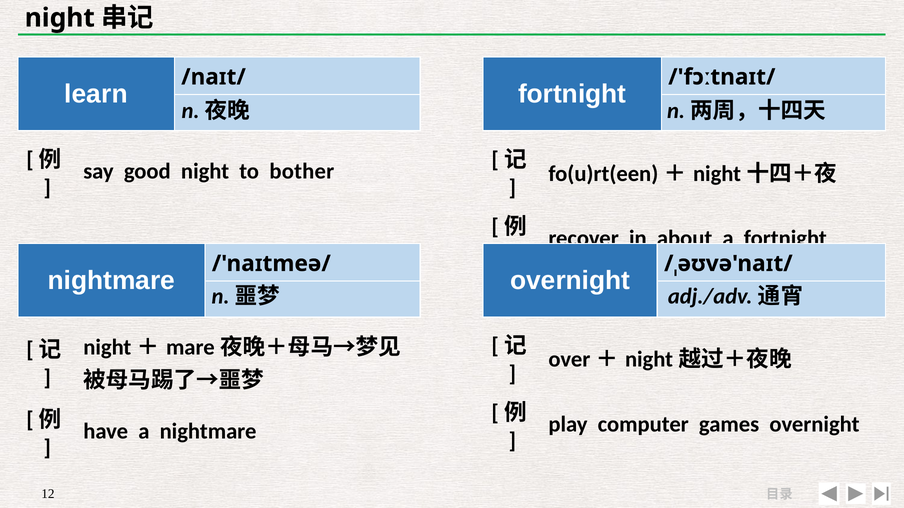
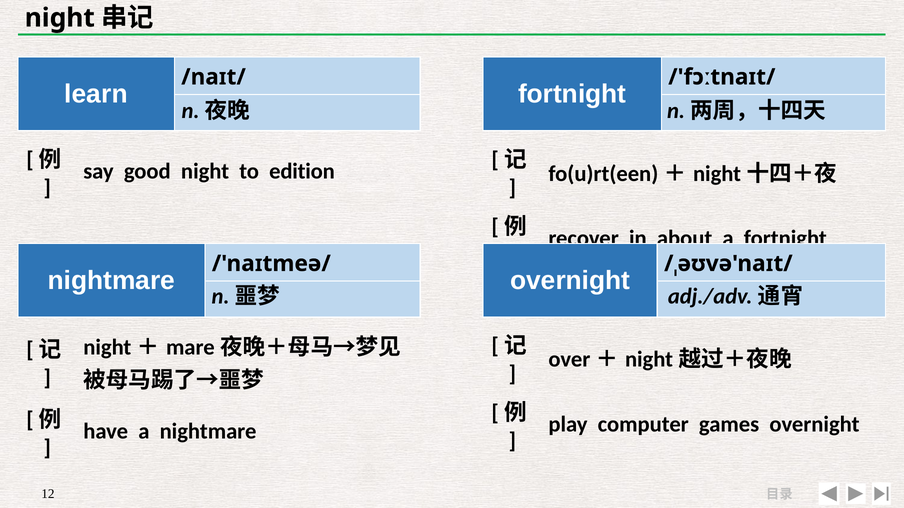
bother: bother -> edition (302, 172)
